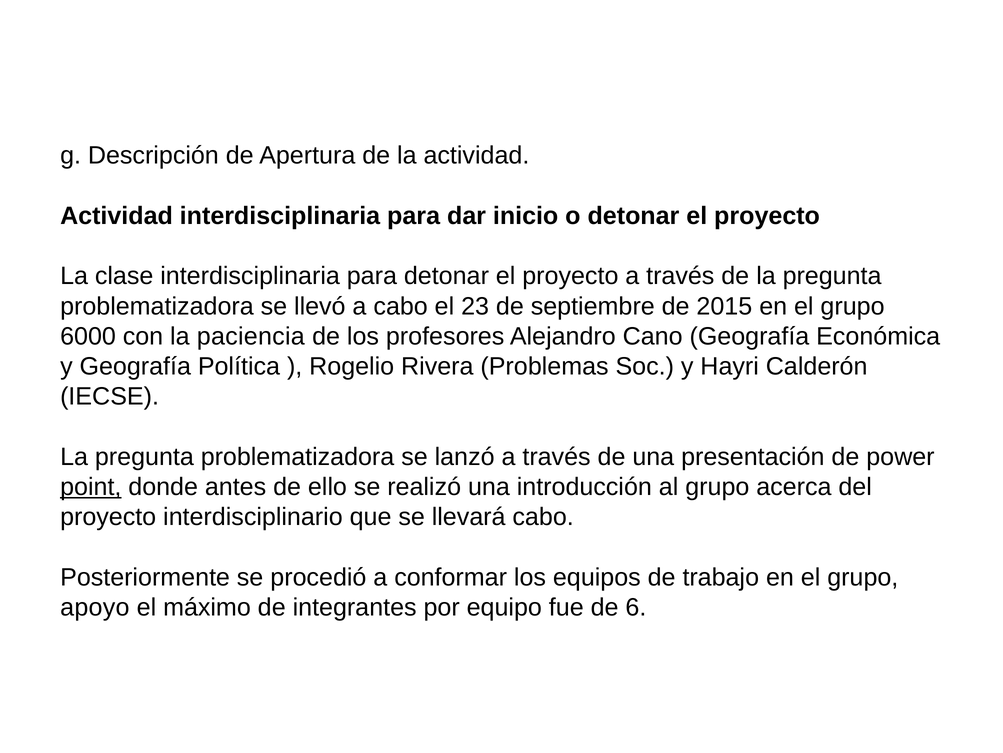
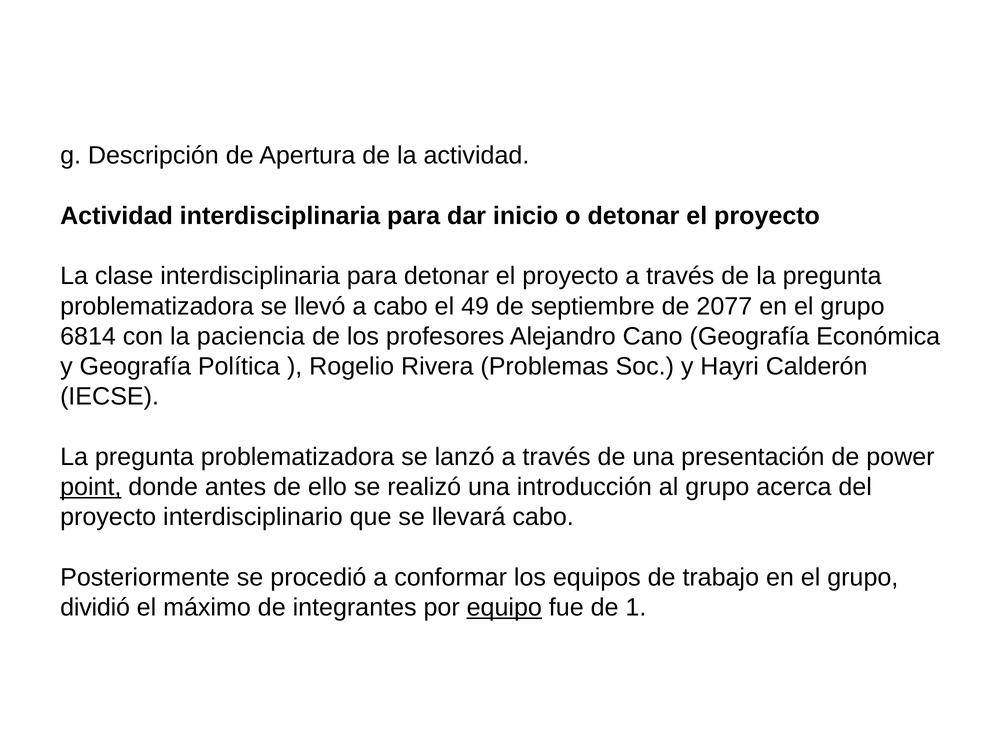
23: 23 -> 49 (475, 306)
2015: 2015 -> 2077 (724, 306)
6000: 6000 -> 6814 (88, 336)
apoyo: apoyo -> dividió (95, 607)
equipo underline: none -> present (504, 607)
6: 6 -> 1 (636, 607)
